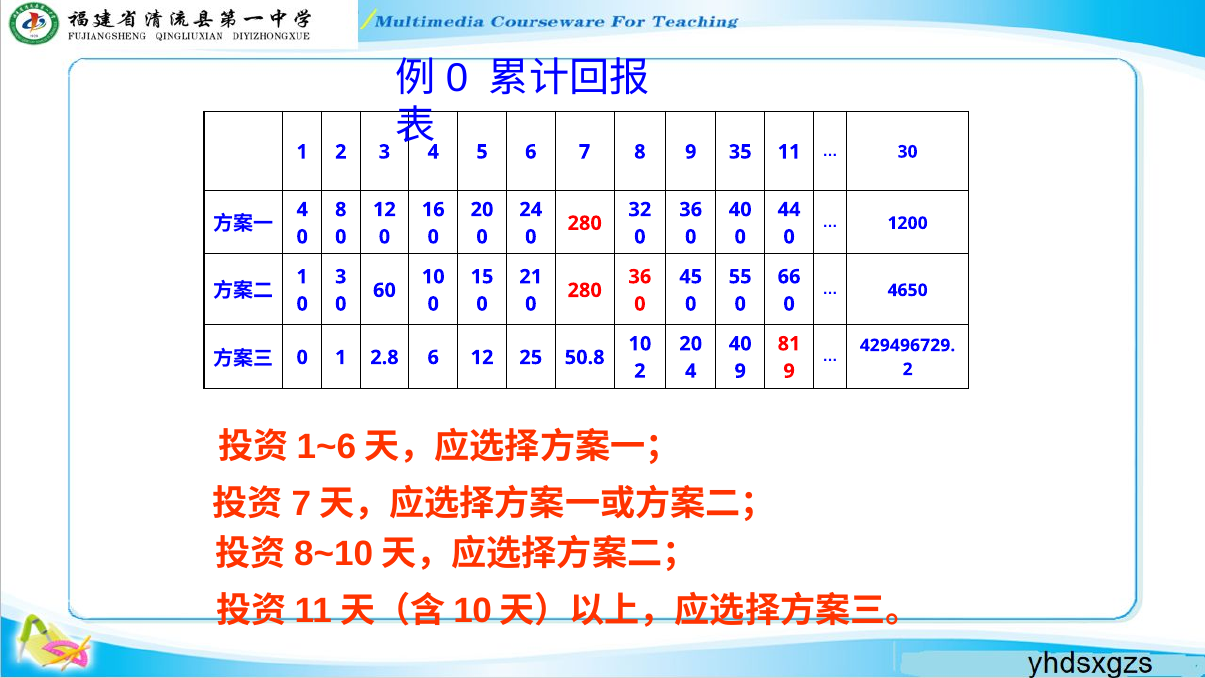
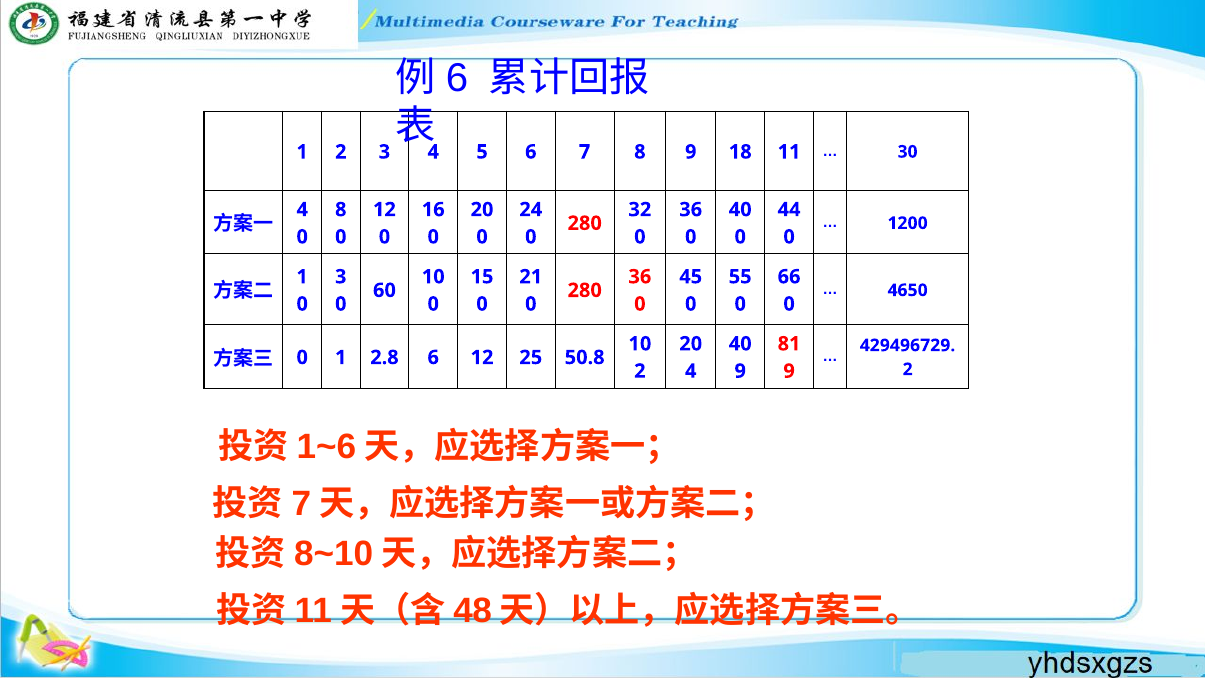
0: 0 -> 6 (457, 78)
35: 35 -> 18 (740, 152)
10: 10 -> 48 (473, 611)
